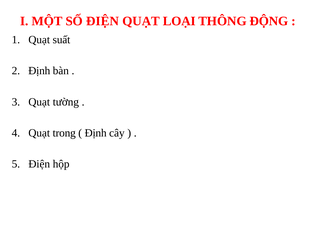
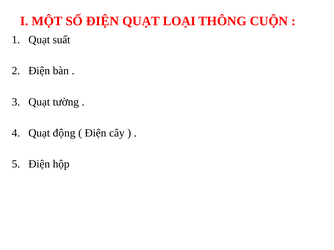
ĐỘNG: ĐỘNG -> CUỘN (269, 21)
Định: Định -> Điện (39, 71)
trong: trong -> động (64, 133)
Định: Định -> Điện (96, 133)
